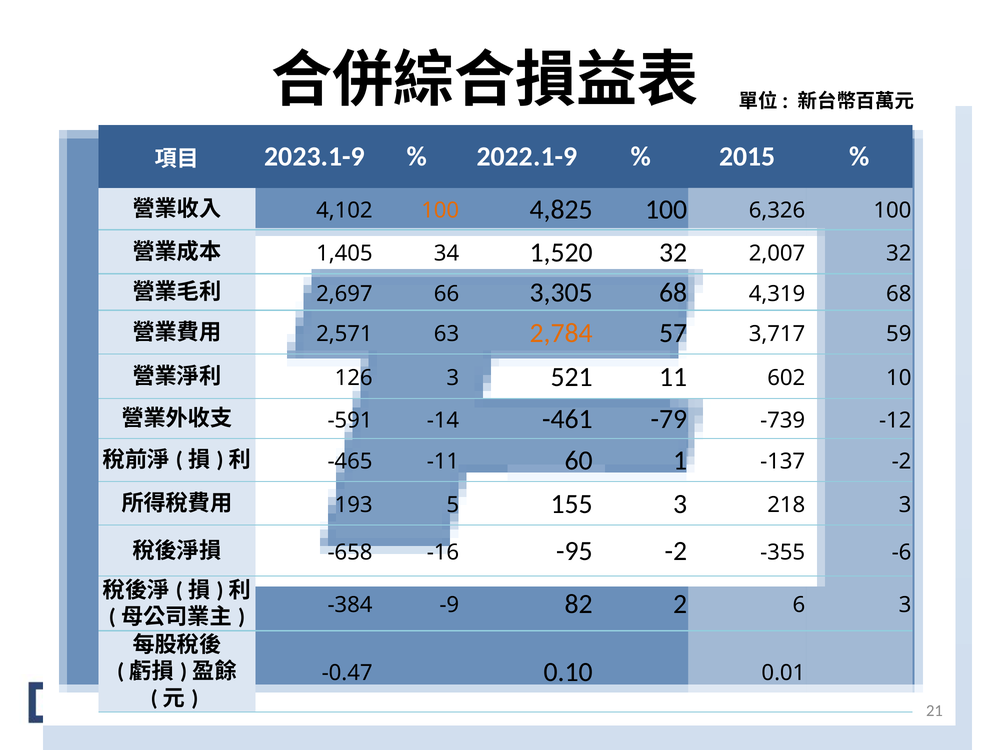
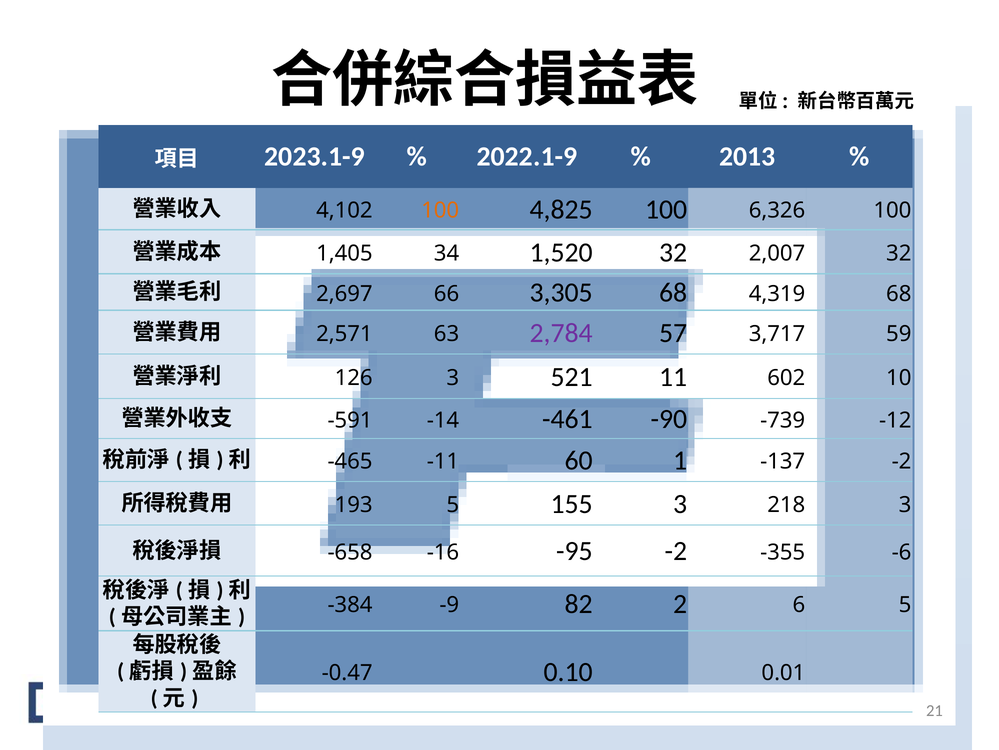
2015: 2015 -> 2013 (747, 157)
2,784 colour: orange -> purple (561, 333)
-79: -79 -> -90 (669, 419)
6 3: 3 -> 5 (905, 605)
